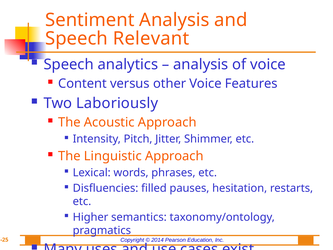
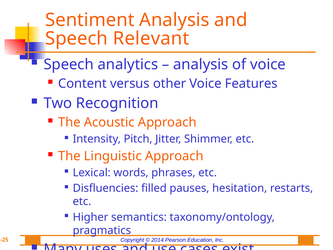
Laboriously: Laboriously -> Recognition (117, 103)
